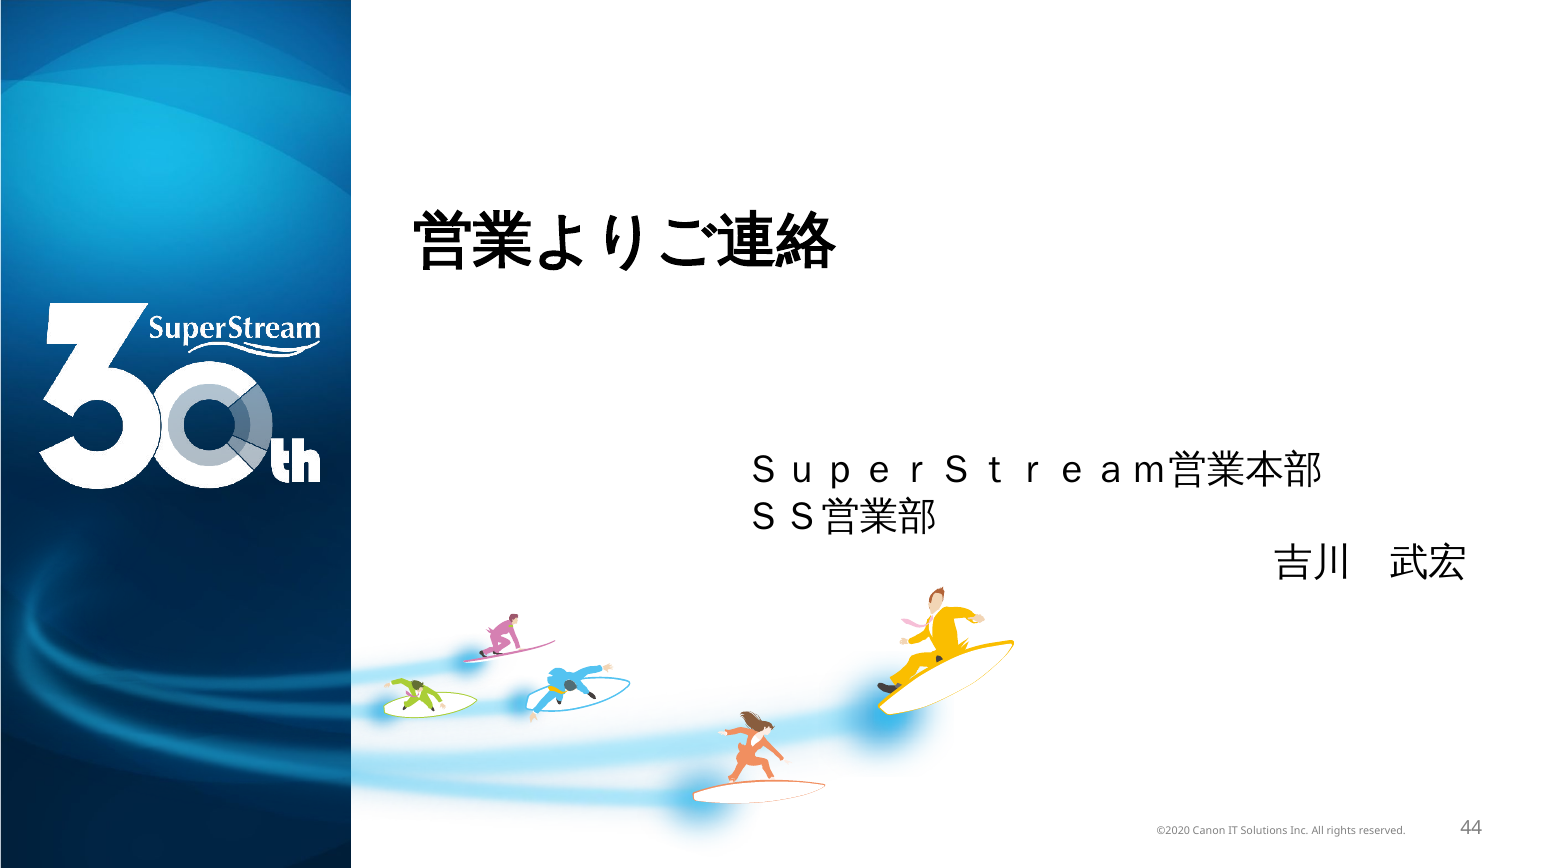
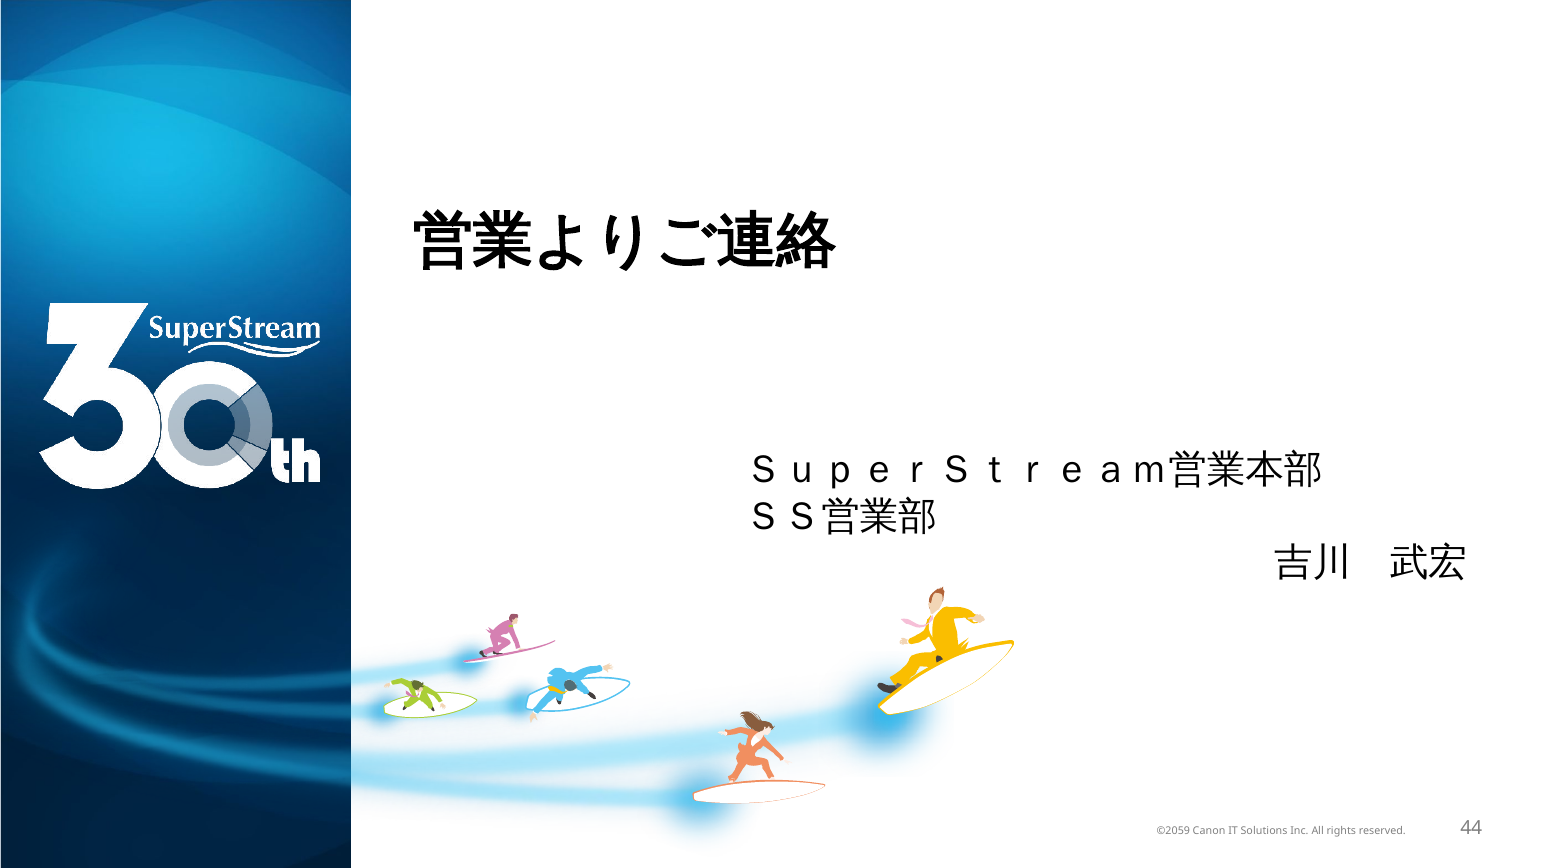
©2020: ©2020 -> ©2059 (1173, 831)
